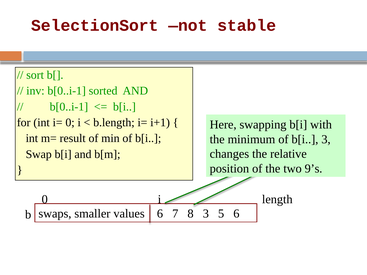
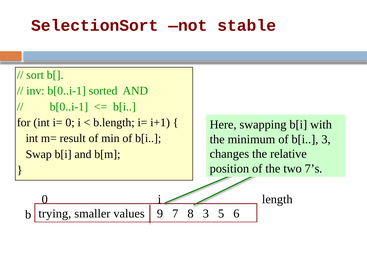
9’s: 9’s -> 7’s (314, 169)
swaps: swaps -> trying (55, 214)
values 6: 6 -> 9 (160, 214)
